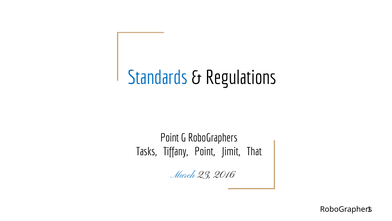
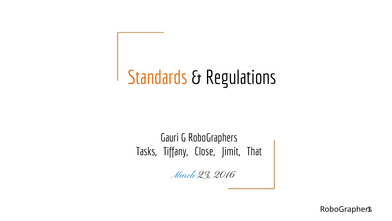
Standards colour: blue -> orange (158, 77)
Point: Point -> Gauri (170, 138)
Tiffany Point: Point -> Close (205, 151)
